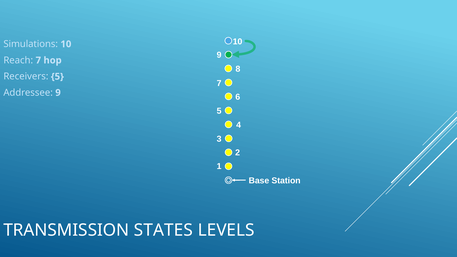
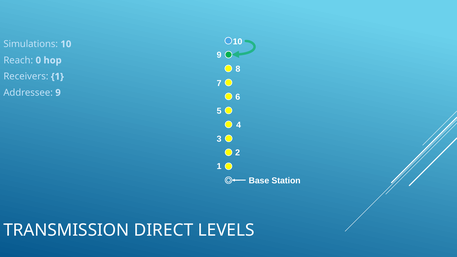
Reach 7: 7 -> 0 (38, 60)
Receivers 5: 5 -> 1 (57, 77)
STATES: STATES -> DIRECT (163, 230)
